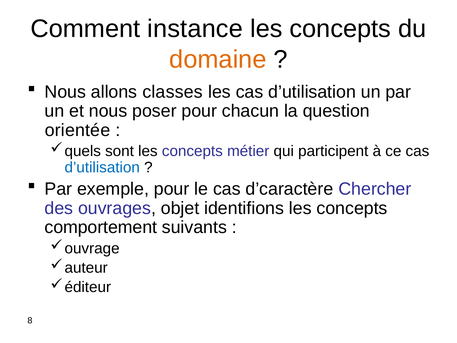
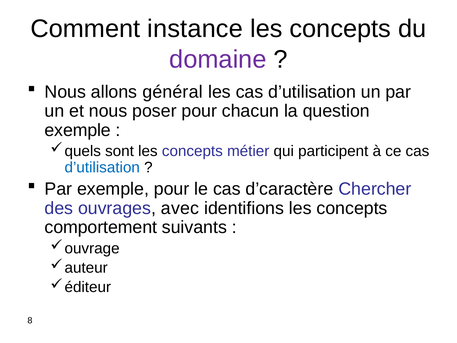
domaine colour: orange -> purple (218, 59)
classes: classes -> général (173, 92)
orientée: orientée -> exemple (78, 130)
objet: objet -> avec (180, 208)
